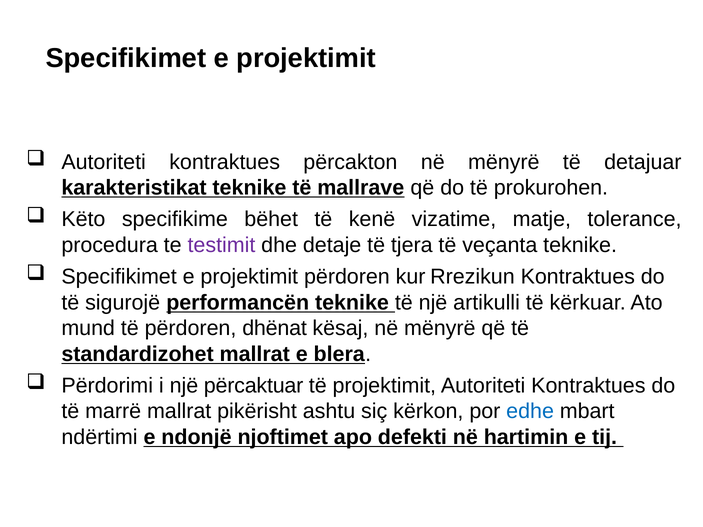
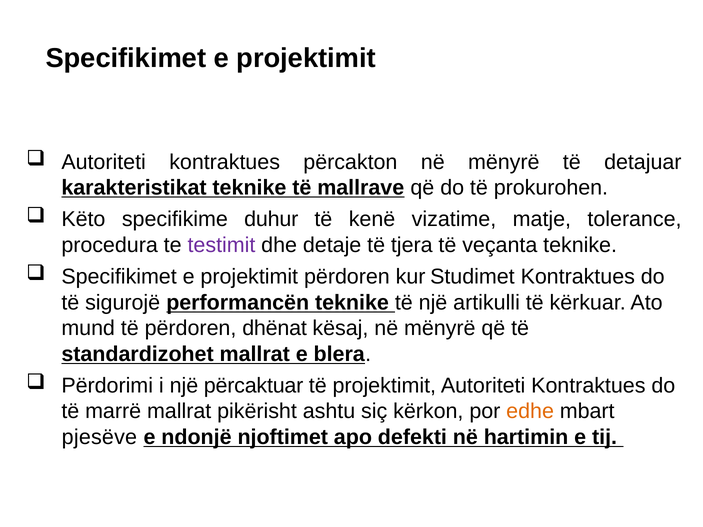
bëhet: bëhet -> duhur (271, 219)
Rrezikun: Rrezikun -> Studimet (472, 277)
edhe colour: blue -> orange (530, 412)
ndërtimi: ndërtimi -> pjesëve (99, 437)
